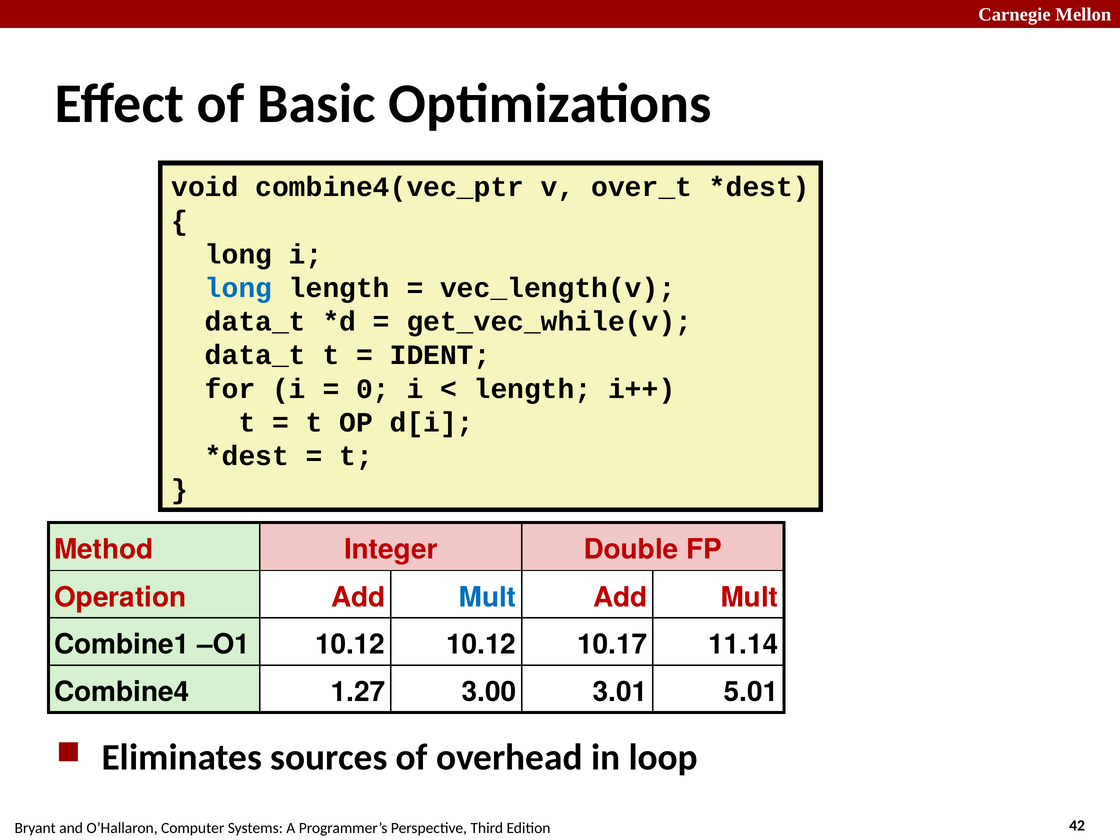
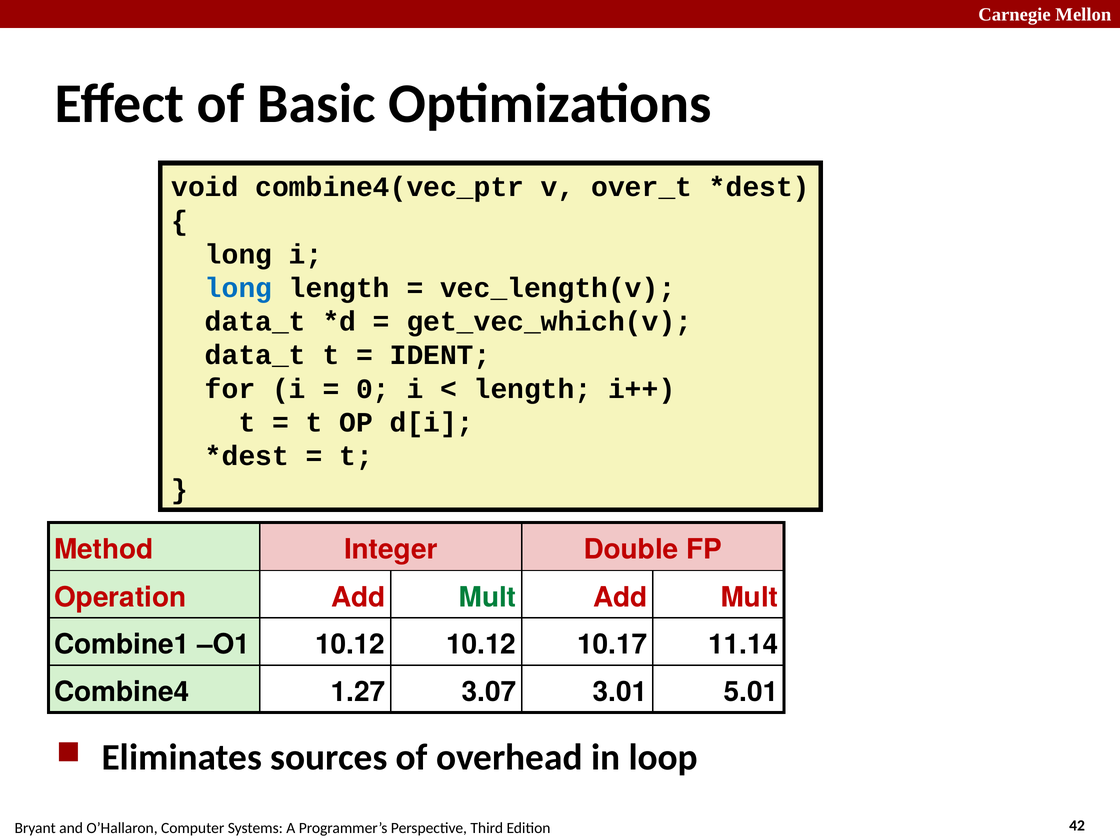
get_vec_while(v: get_vec_while(v -> get_vec_which(v (549, 322)
Mult colour: blue -> green (487, 597)
3.00: 3.00 -> 3.07 (489, 692)
